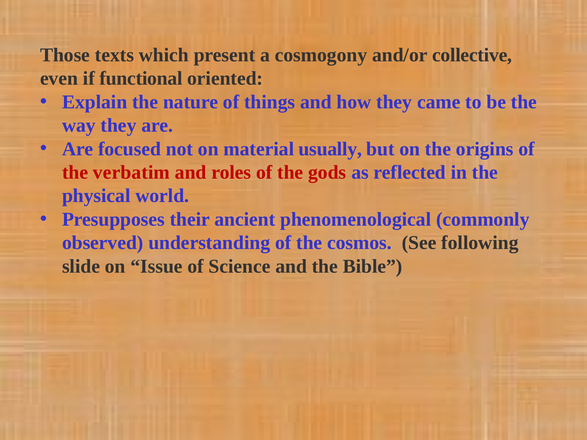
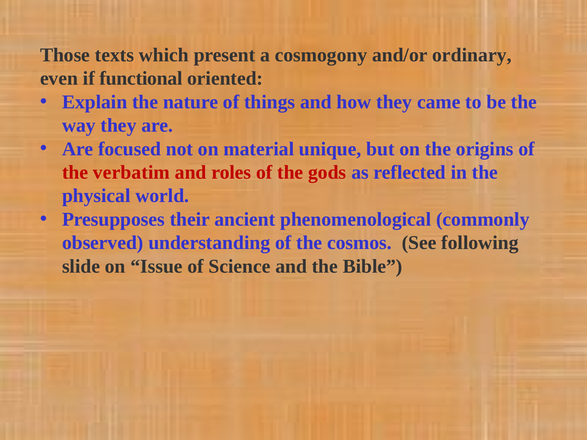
collective: collective -> ordinary (472, 55)
usually: usually -> unique (330, 149)
